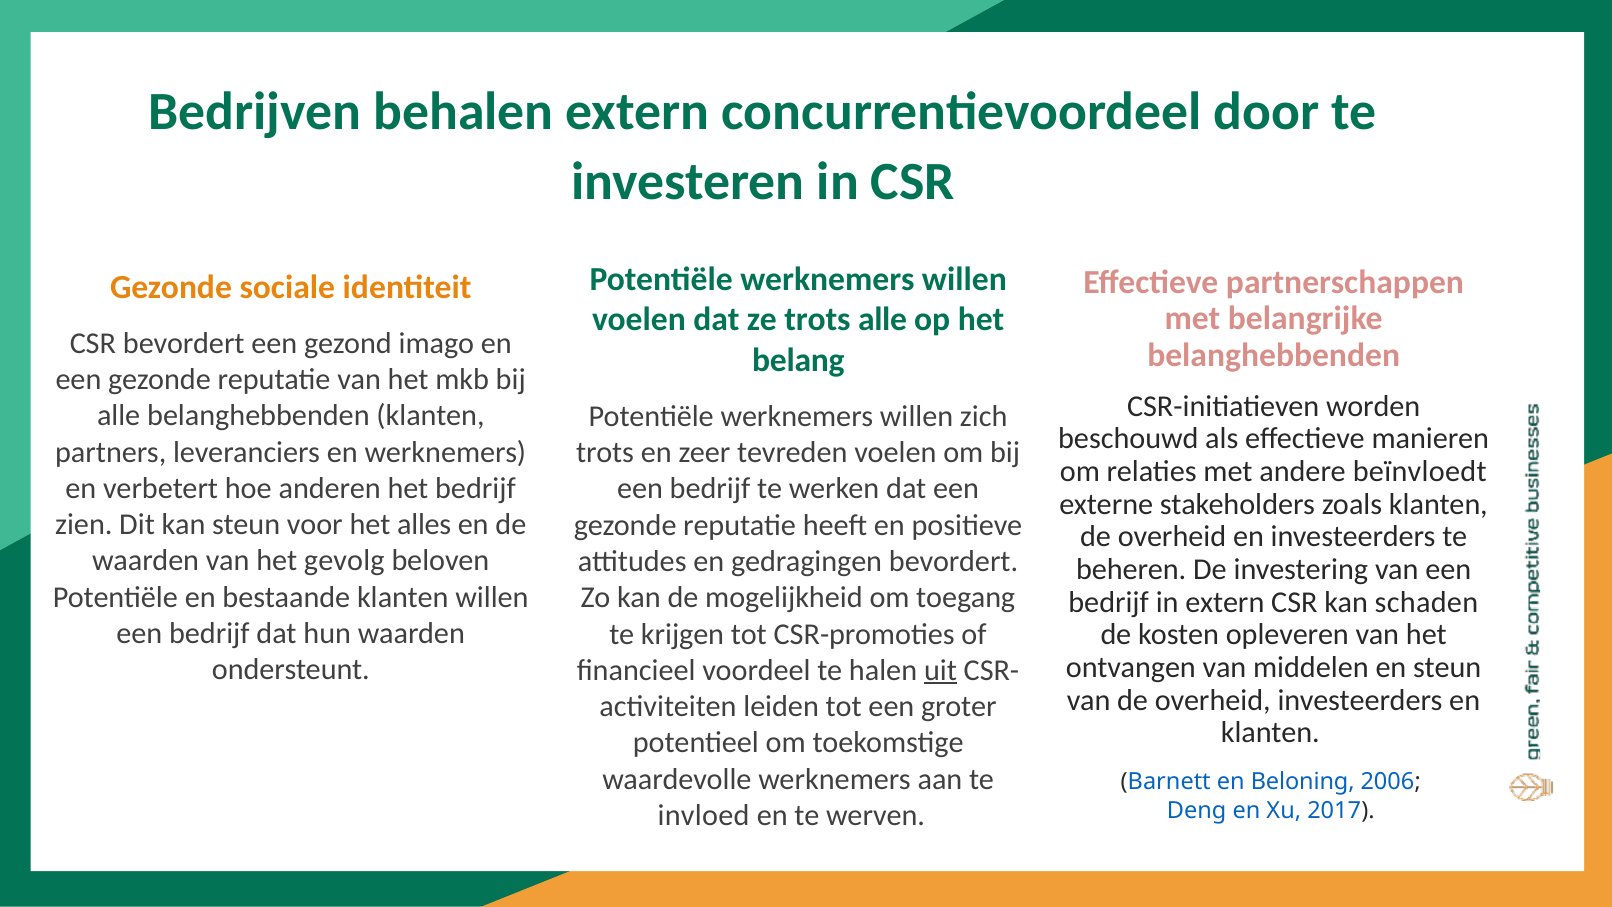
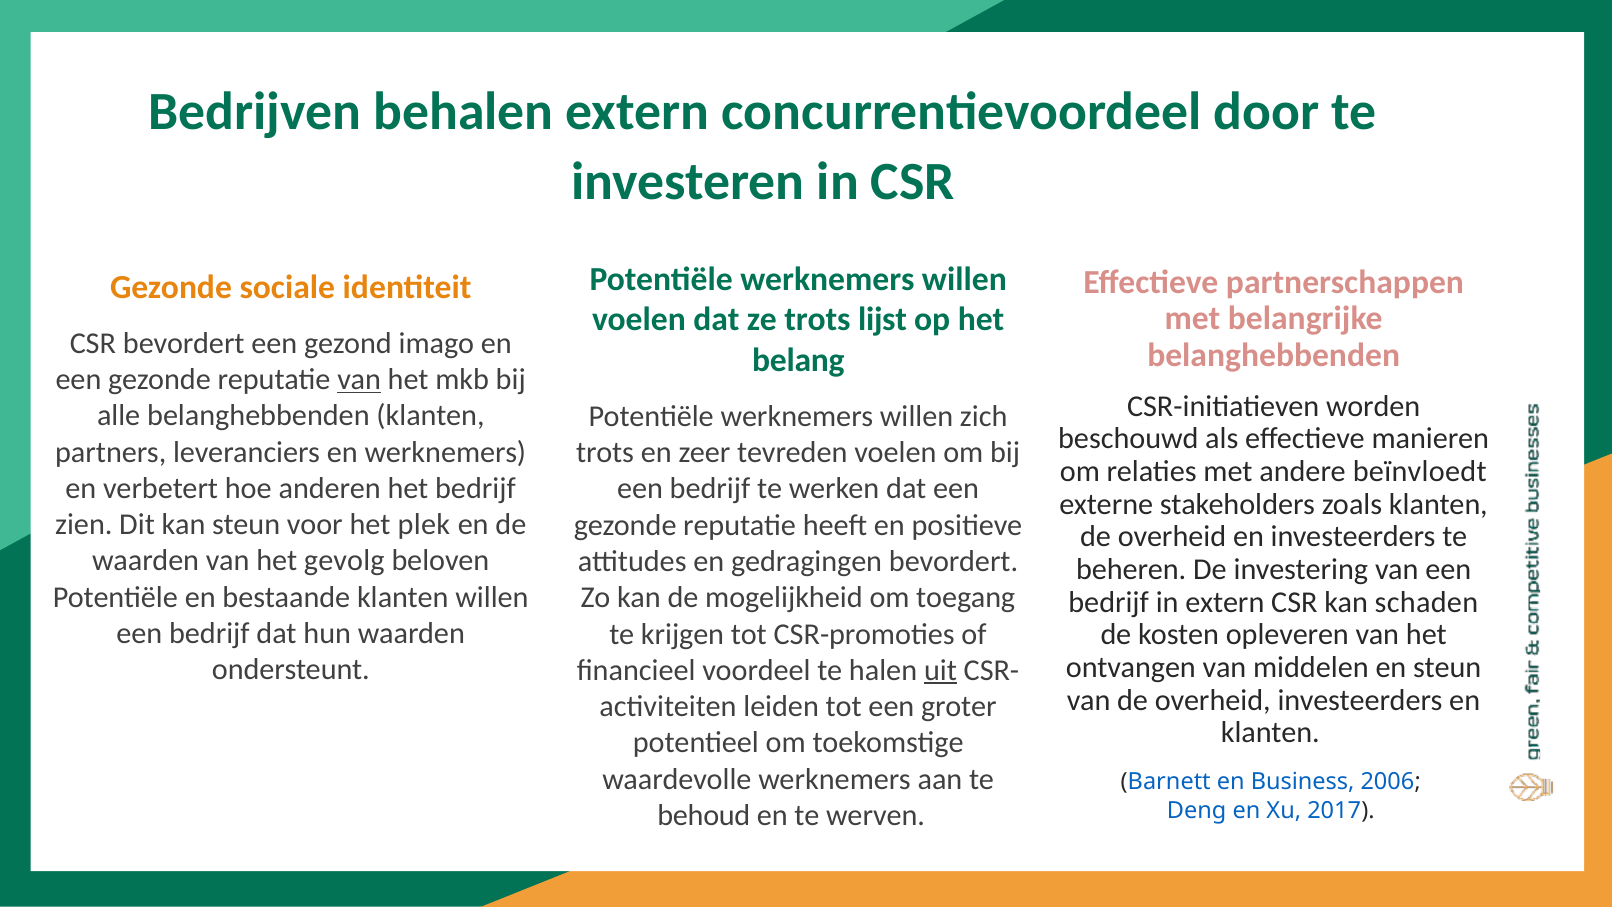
trots alle: alle -> lijst (883, 320)
van underline: none -> present (359, 379)
alles: alles -> plek (424, 525)
Beloning: Beloning -> Business (1303, 781)
invloed: invloed -> behoud (704, 815)
